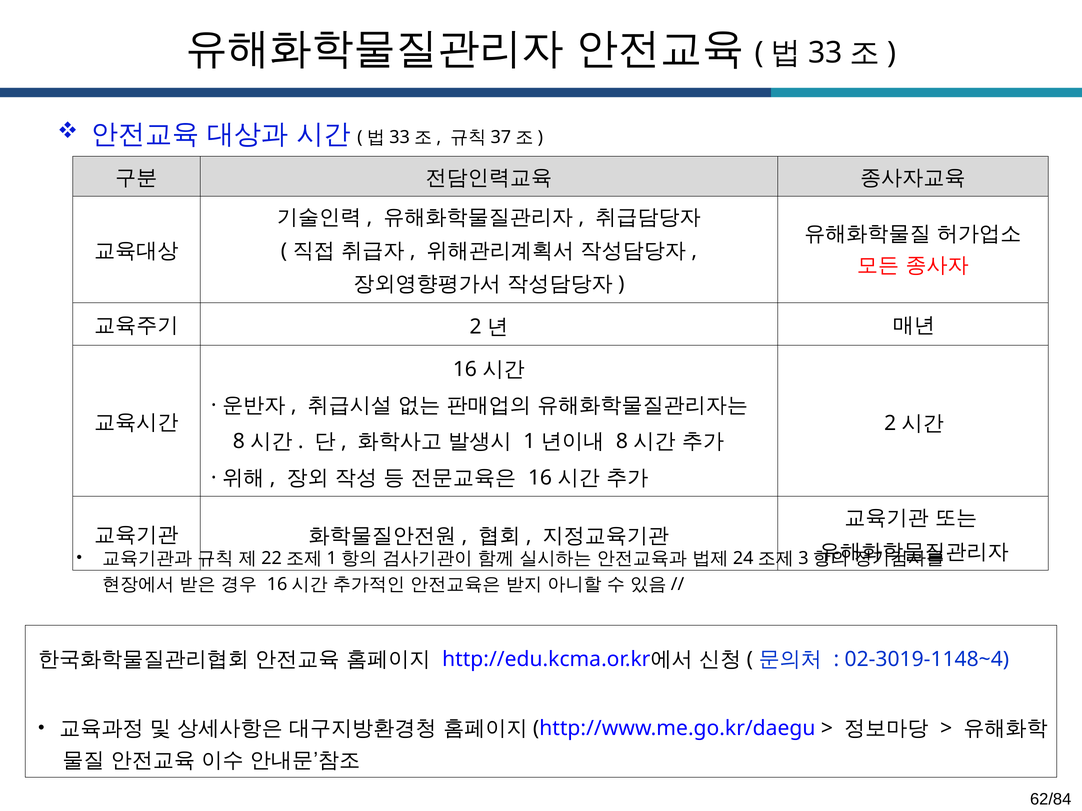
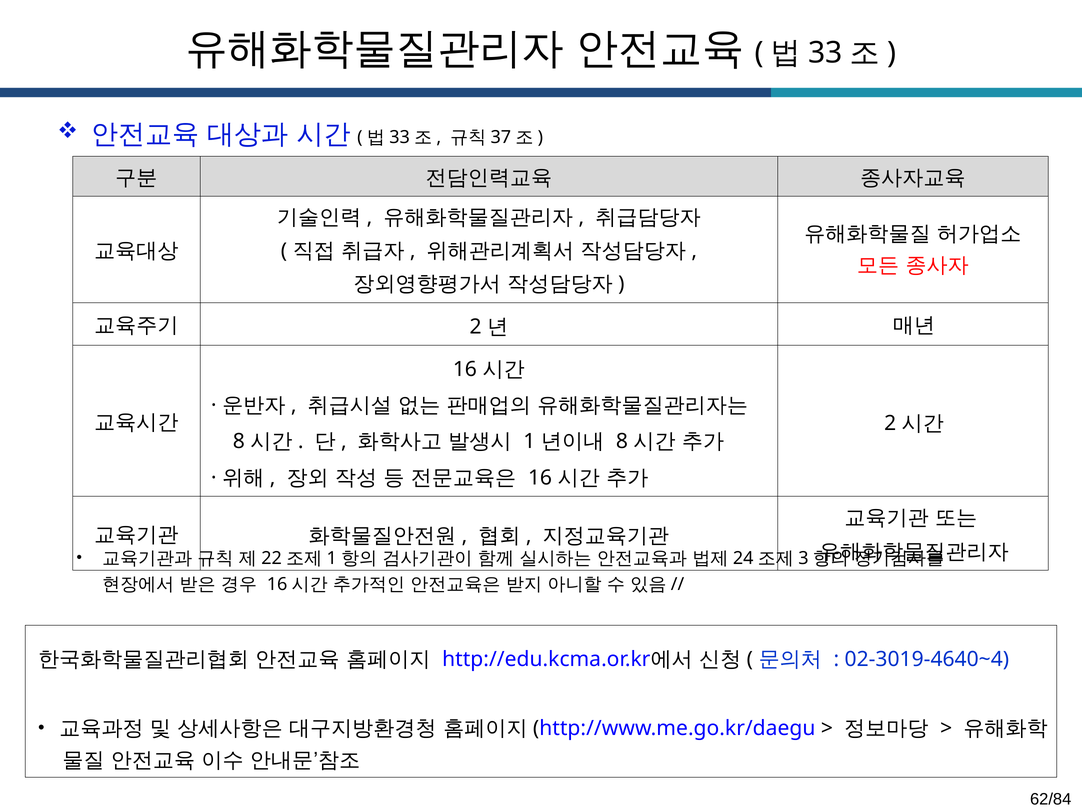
02-3019-1148~4: 02-3019-1148~4 -> 02-3019-4640~4 (927, 660)
